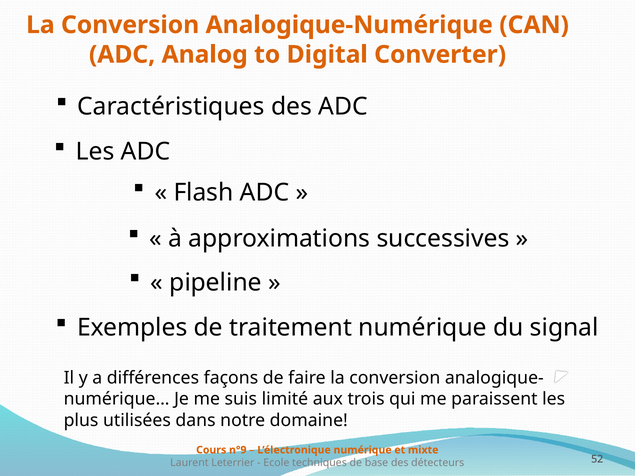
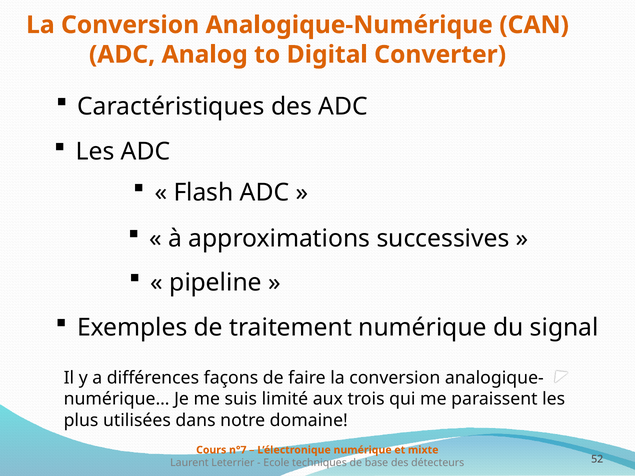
n°9: n°9 -> n°7 (238, 450)
